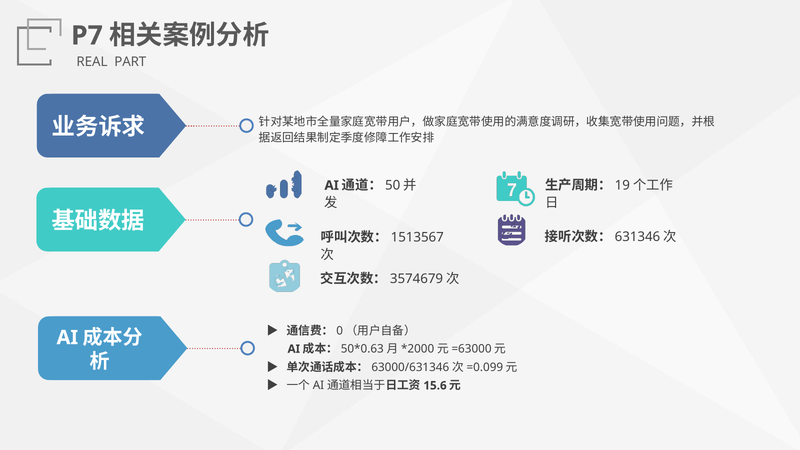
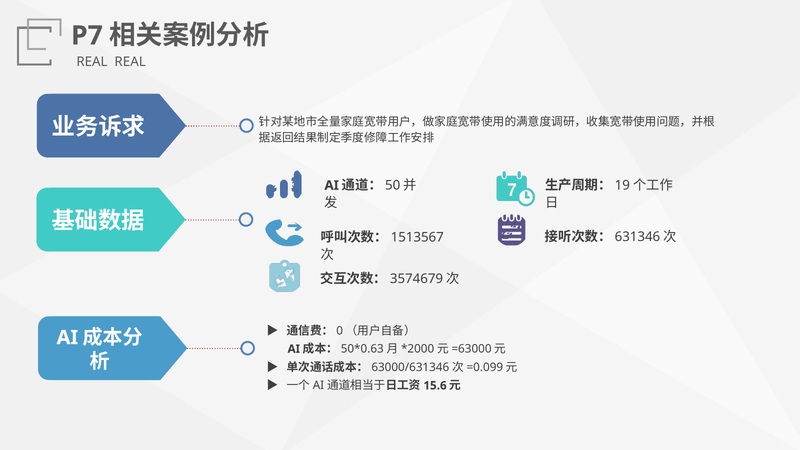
REAL PART: PART -> REAL (130, 62)
